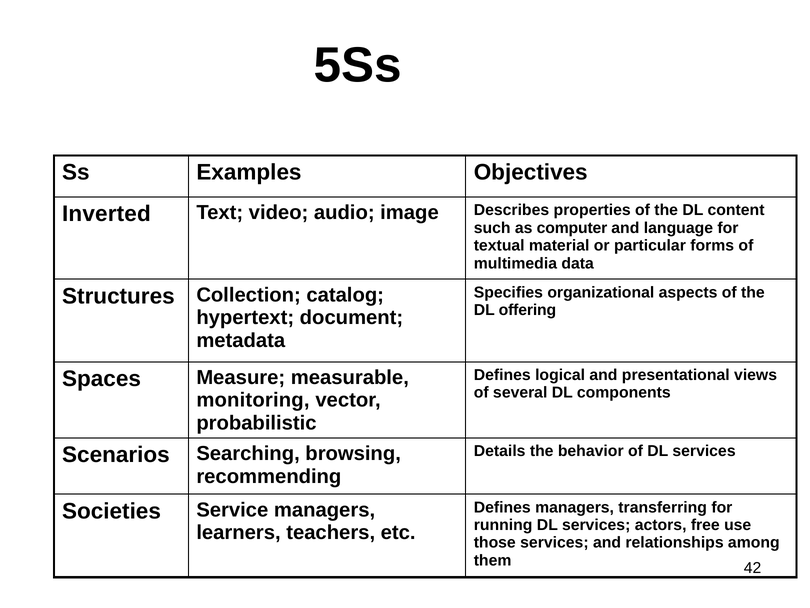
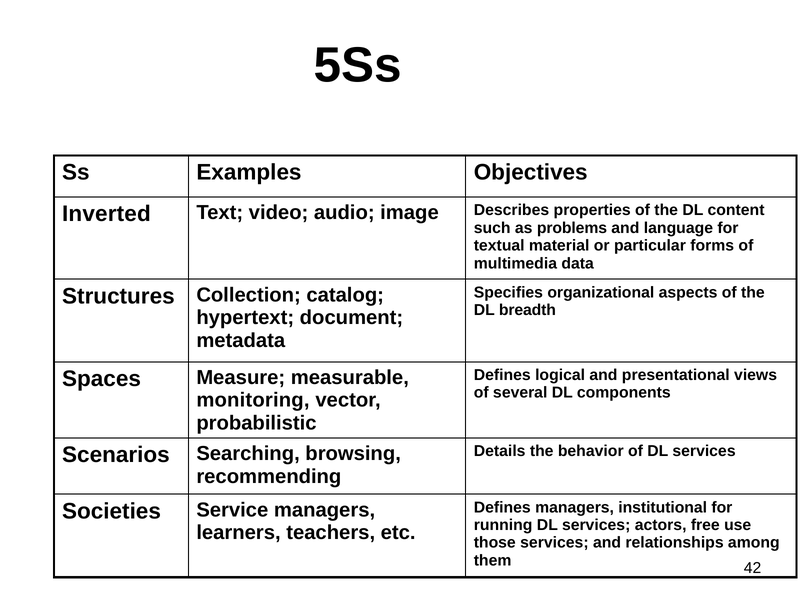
computer: computer -> problems (572, 228)
offering: offering -> breadth (527, 310)
transferring: transferring -> institutional (663, 507)
